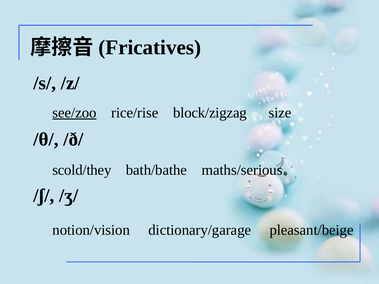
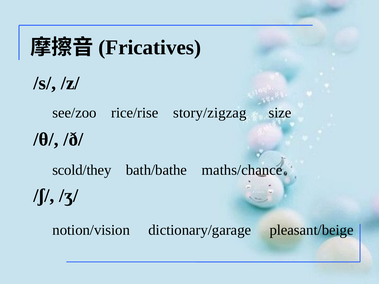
see/zoo underline: present -> none (74, 113)
block/zigzag: block/zigzag -> story/zigzag (210, 113)
maths/serious: maths/serious -> maths/chance (242, 170)
